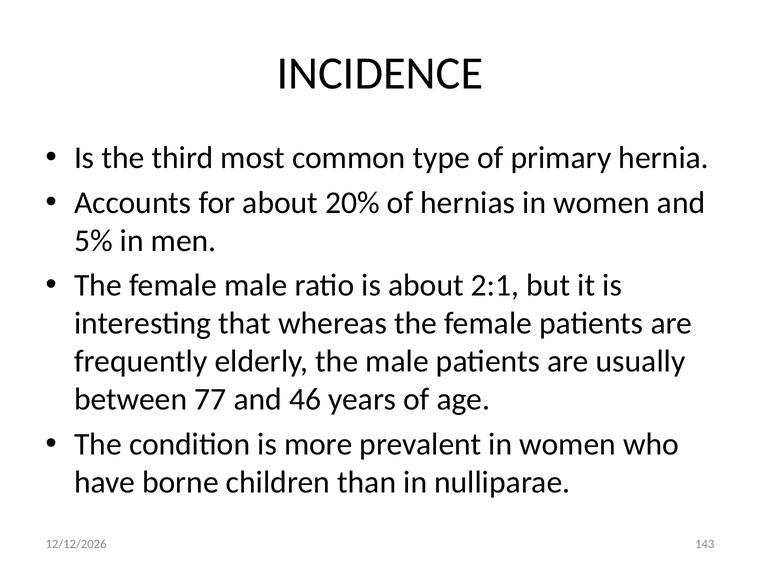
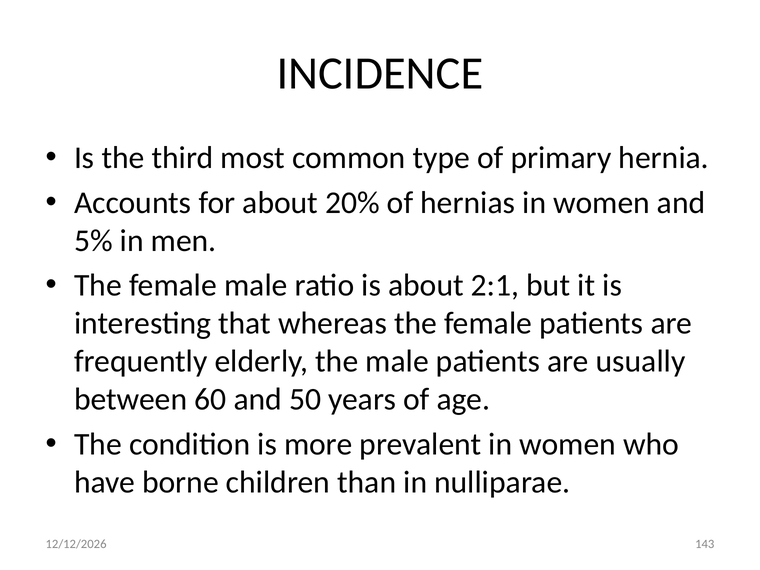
77: 77 -> 60 (210, 400)
46: 46 -> 50 (305, 400)
